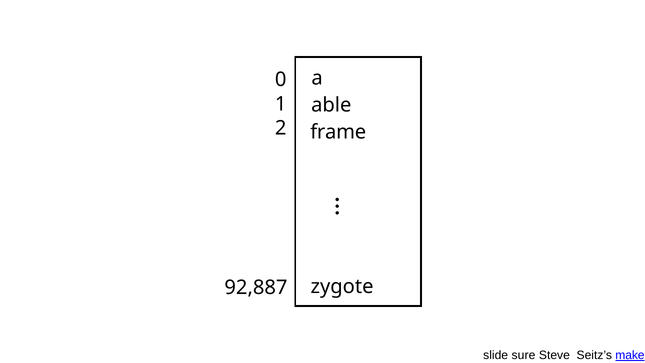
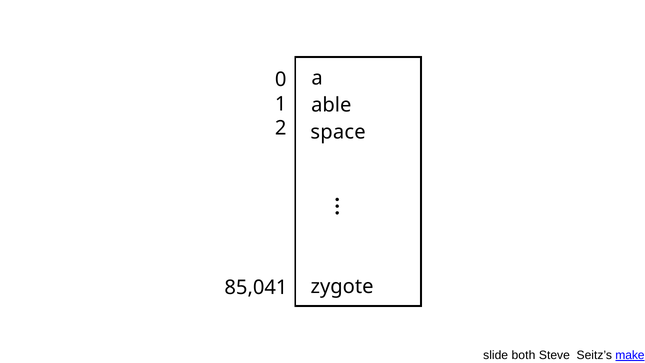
frame: frame -> space (338, 132)
92,887: 92,887 -> 85,041 (256, 287)
sure: sure -> both (523, 355)
